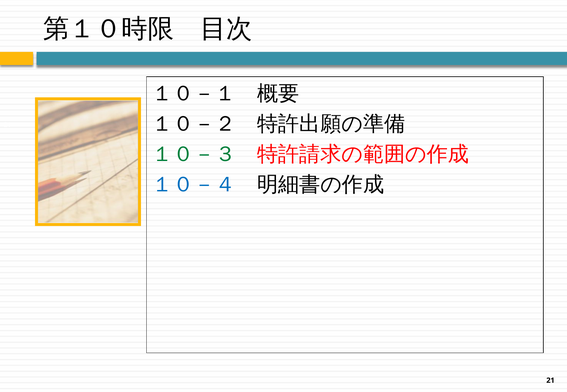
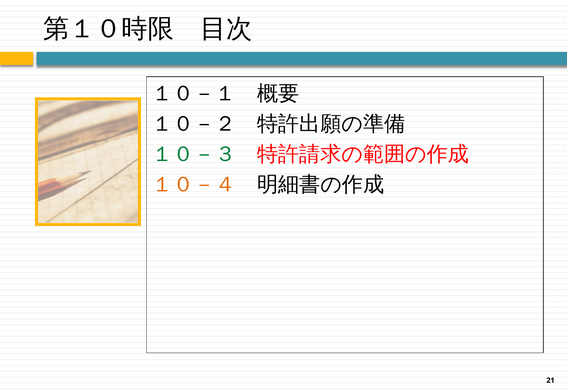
１０－４ colour: blue -> orange (194, 185)
